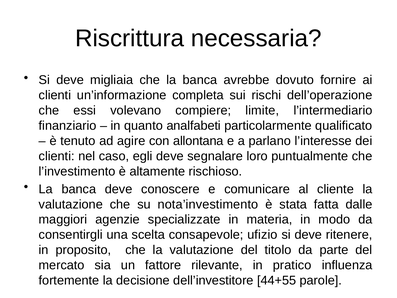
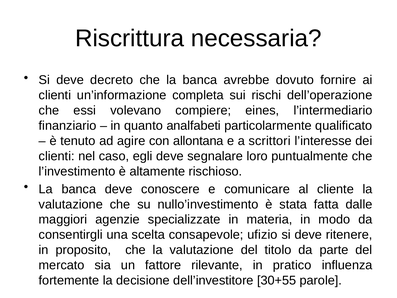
migliaia: migliaia -> decreto (112, 80)
limite: limite -> eines (262, 110)
parlano: parlano -> scrittori (270, 141)
nota’investimento: nota’investimento -> nullo’investimento (208, 204)
44+55: 44+55 -> 30+55 (277, 280)
